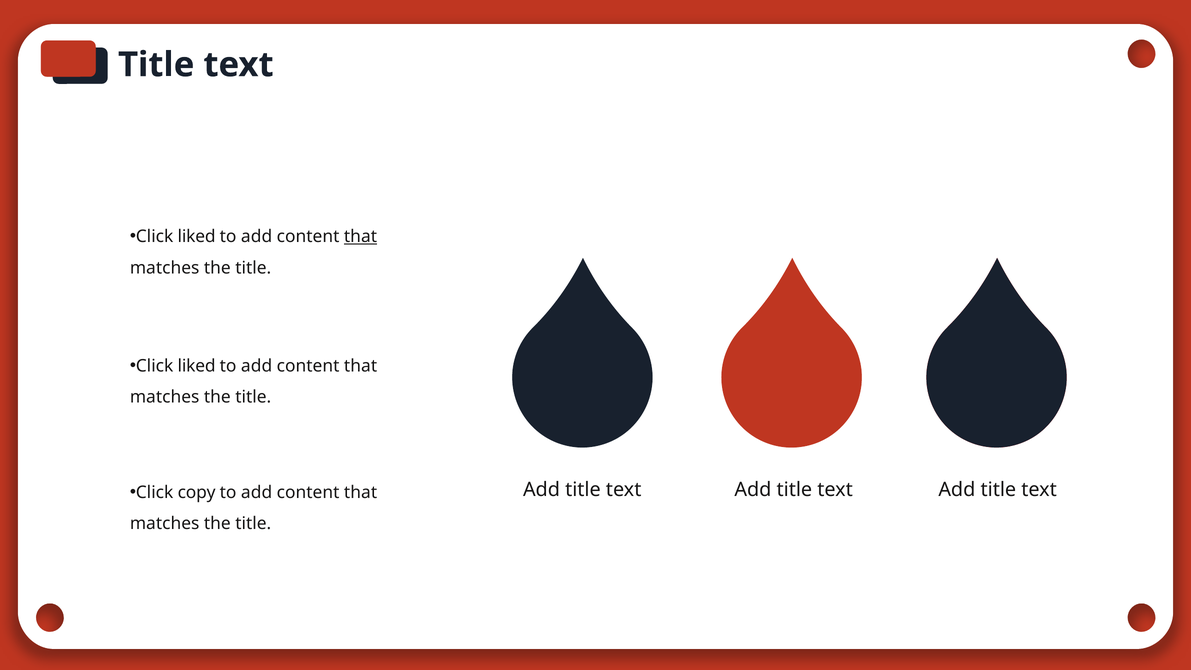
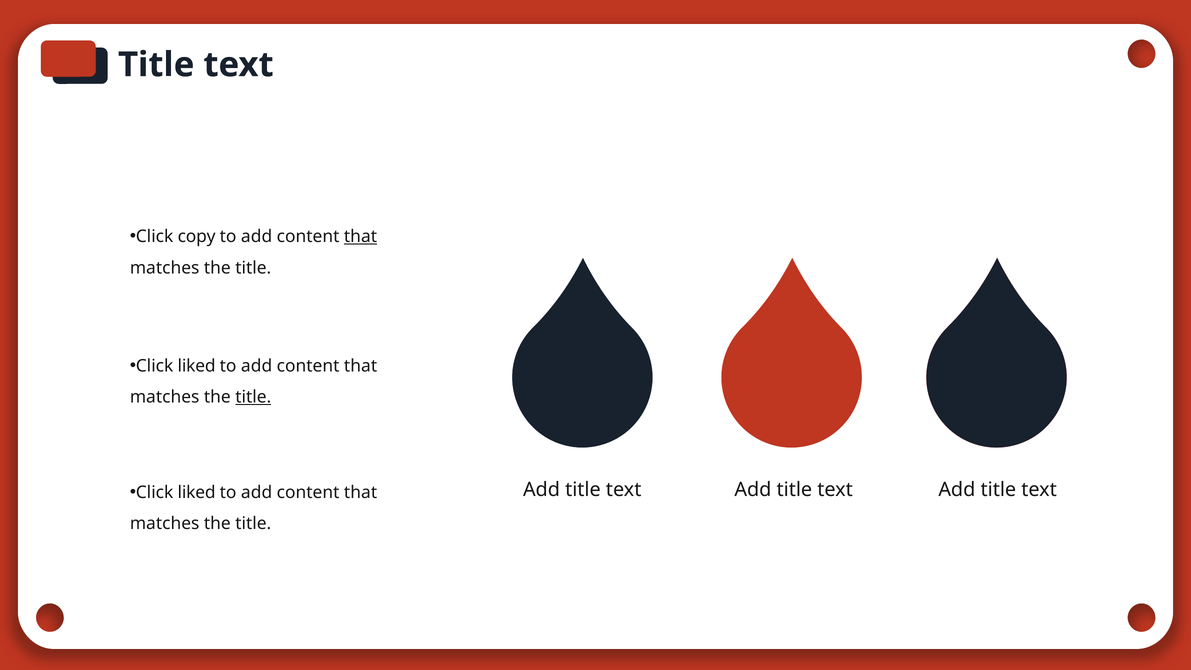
liked: liked -> copy (197, 236)
title underline: none -> present (253, 397)
copy: copy -> liked (197, 492)
